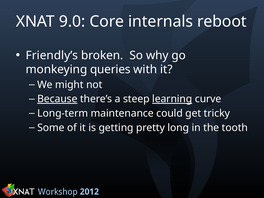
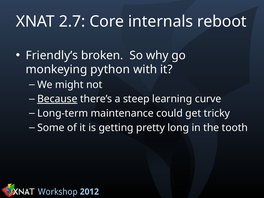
9.0: 9.0 -> 2.7 (72, 22)
queries: queries -> python (110, 69)
learning underline: present -> none (172, 99)
